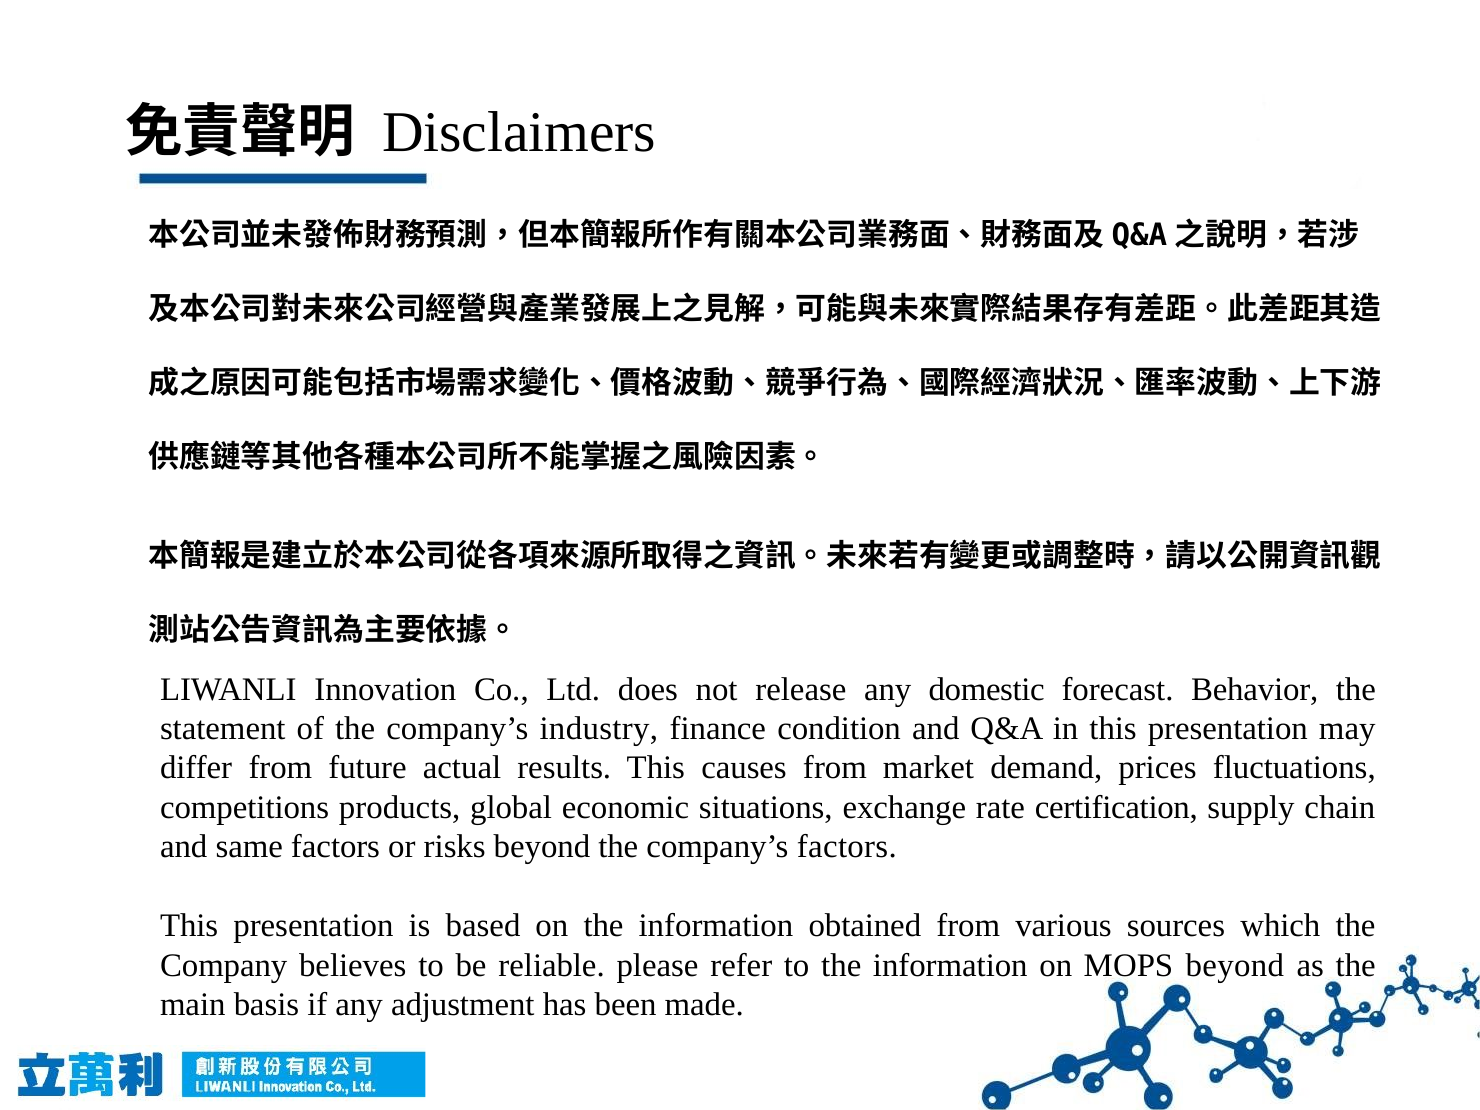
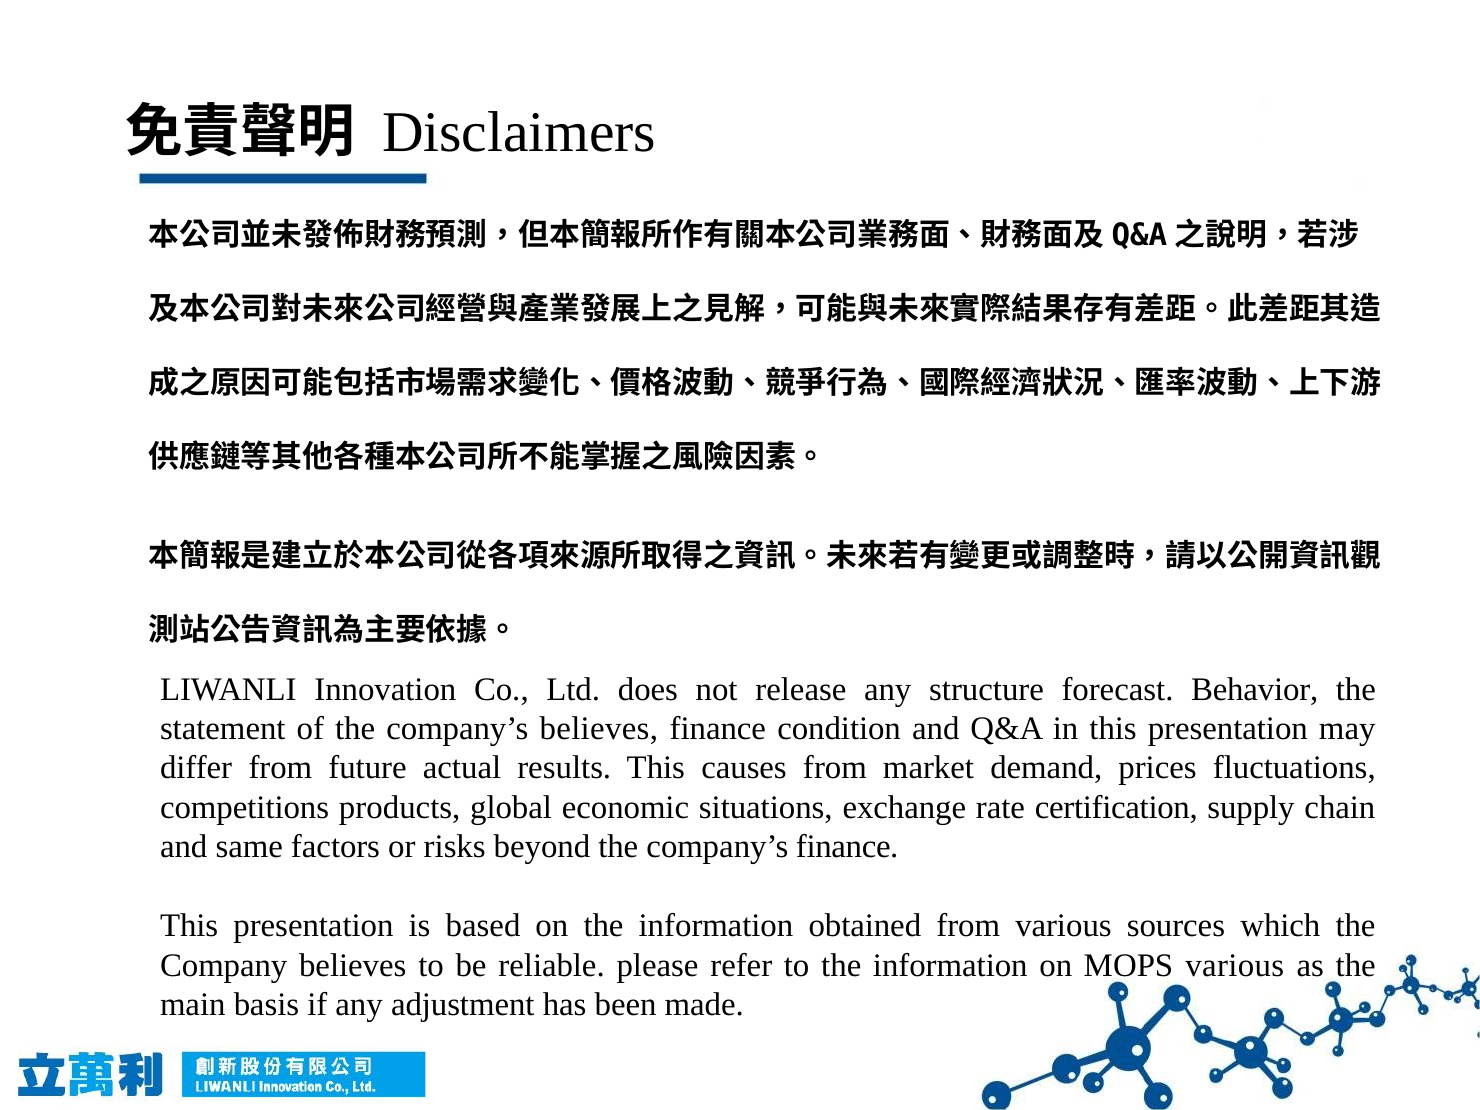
domestic: domestic -> structure (987, 689)
company’s industry: industry -> believes (599, 729)
company’s factors: factors -> finance (847, 847)
MOPS beyond: beyond -> various (1235, 965)
